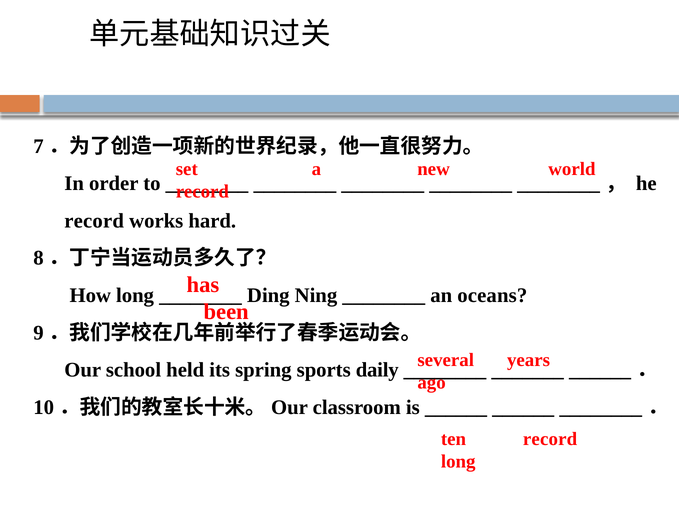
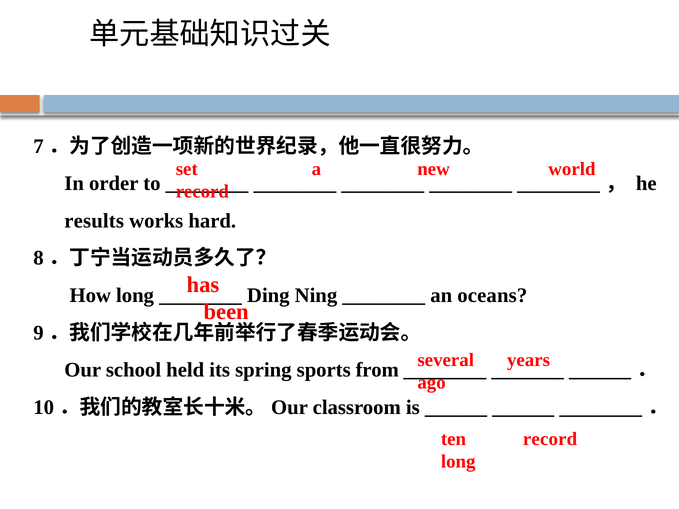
record: record -> results (94, 221)
daily: daily -> from (377, 370)
